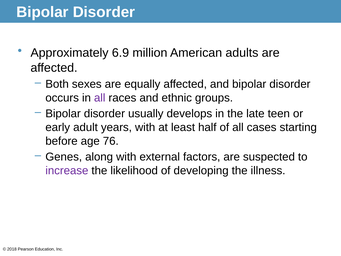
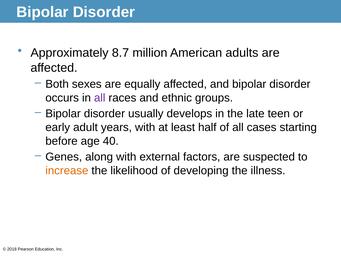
6.9: 6.9 -> 8.7 (120, 53)
76: 76 -> 40 (111, 141)
increase colour: purple -> orange (67, 170)
